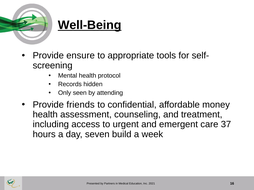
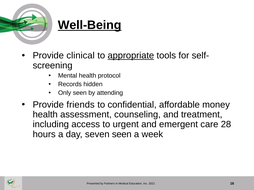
ensure: ensure -> clinical (81, 56)
appropriate underline: none -> present (131, 56)
37: 37 -> 28 (226, 125)
seven build: build -> seen (122, 135)
